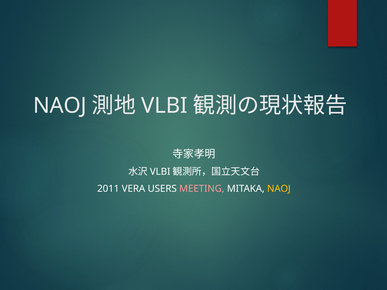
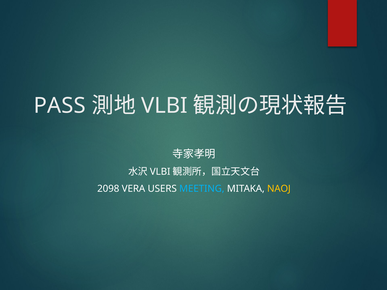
NAOJ: NAOJ -> PASS (60, 106)
2011: 2011 -> 2098 (108, 189)
MEETING colour: pink -> light blue (202, 189)
